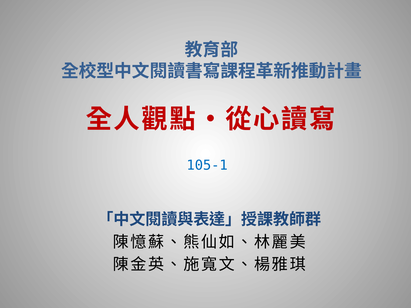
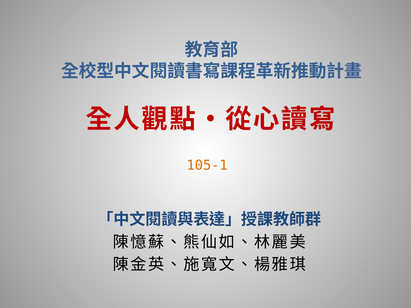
105-1 colour: blue -> orange (207, 165)
